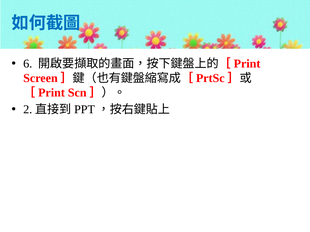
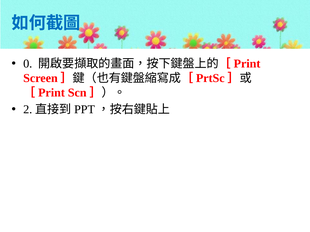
6: 6 -> 0 (28, 64)
